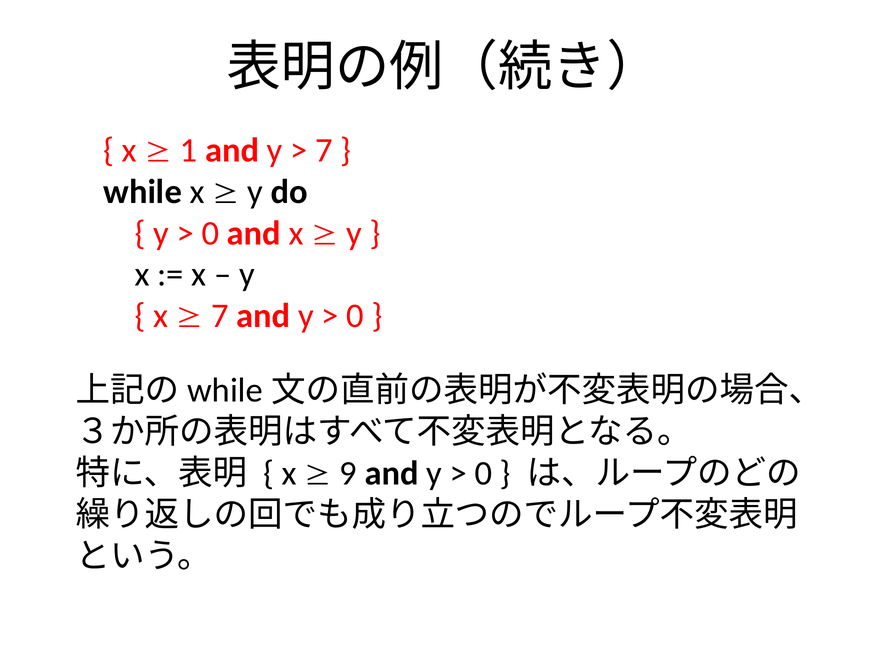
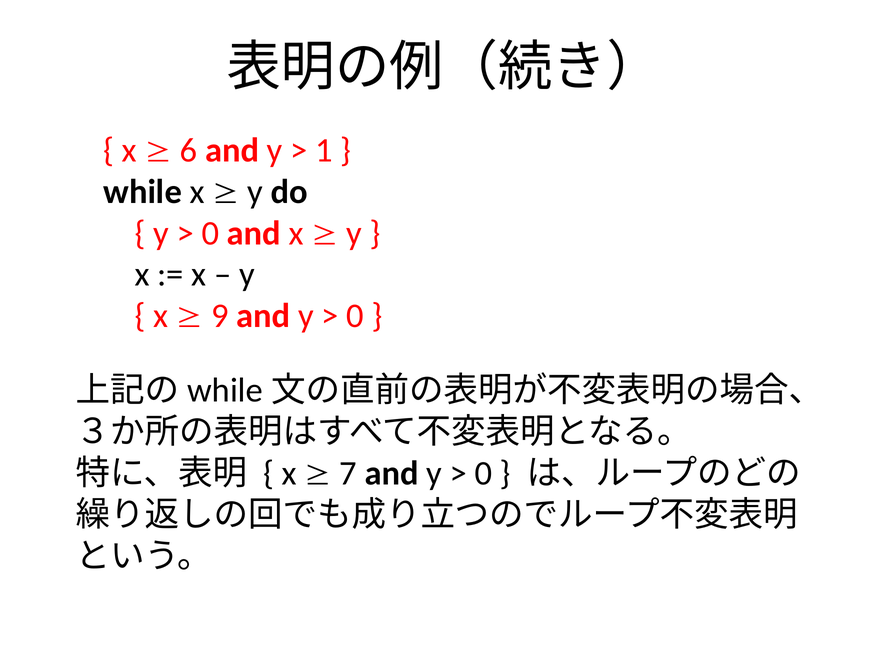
1: 1 -> 6 (189, 150)
7: 7 -> 1 (324, 150)
7: 7 -> 9 (220, 316)
9: 9 -> 7 (348, 473)
